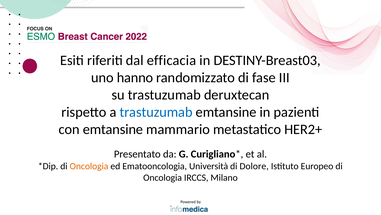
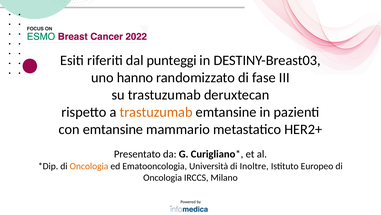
efficacia: efficacia -> punteggi (172, 60)
trastuzumab colour: blue -> orange (156, 112)
Dolore: Dolore -> Inoltre (254, 166)
